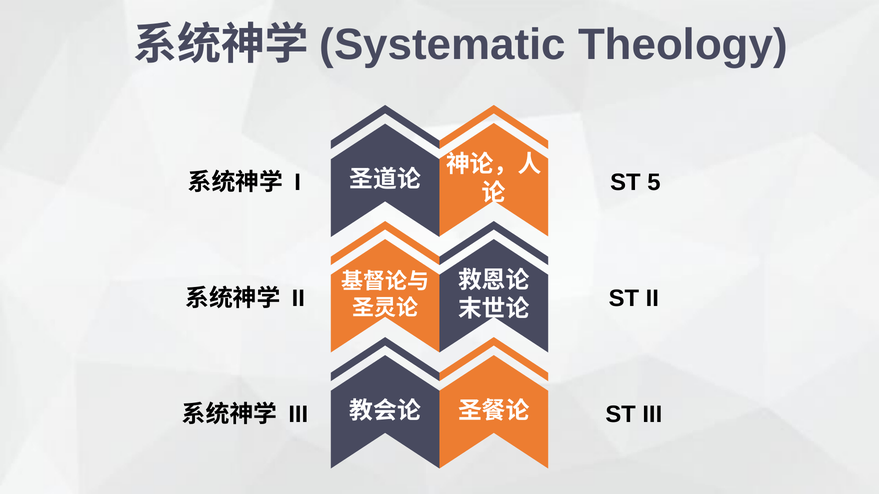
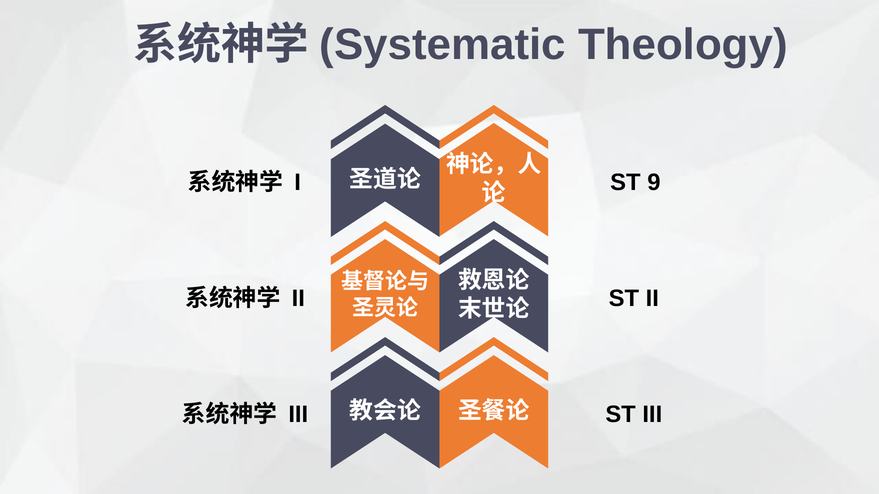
5: 5 -> 9 (654, 182)
